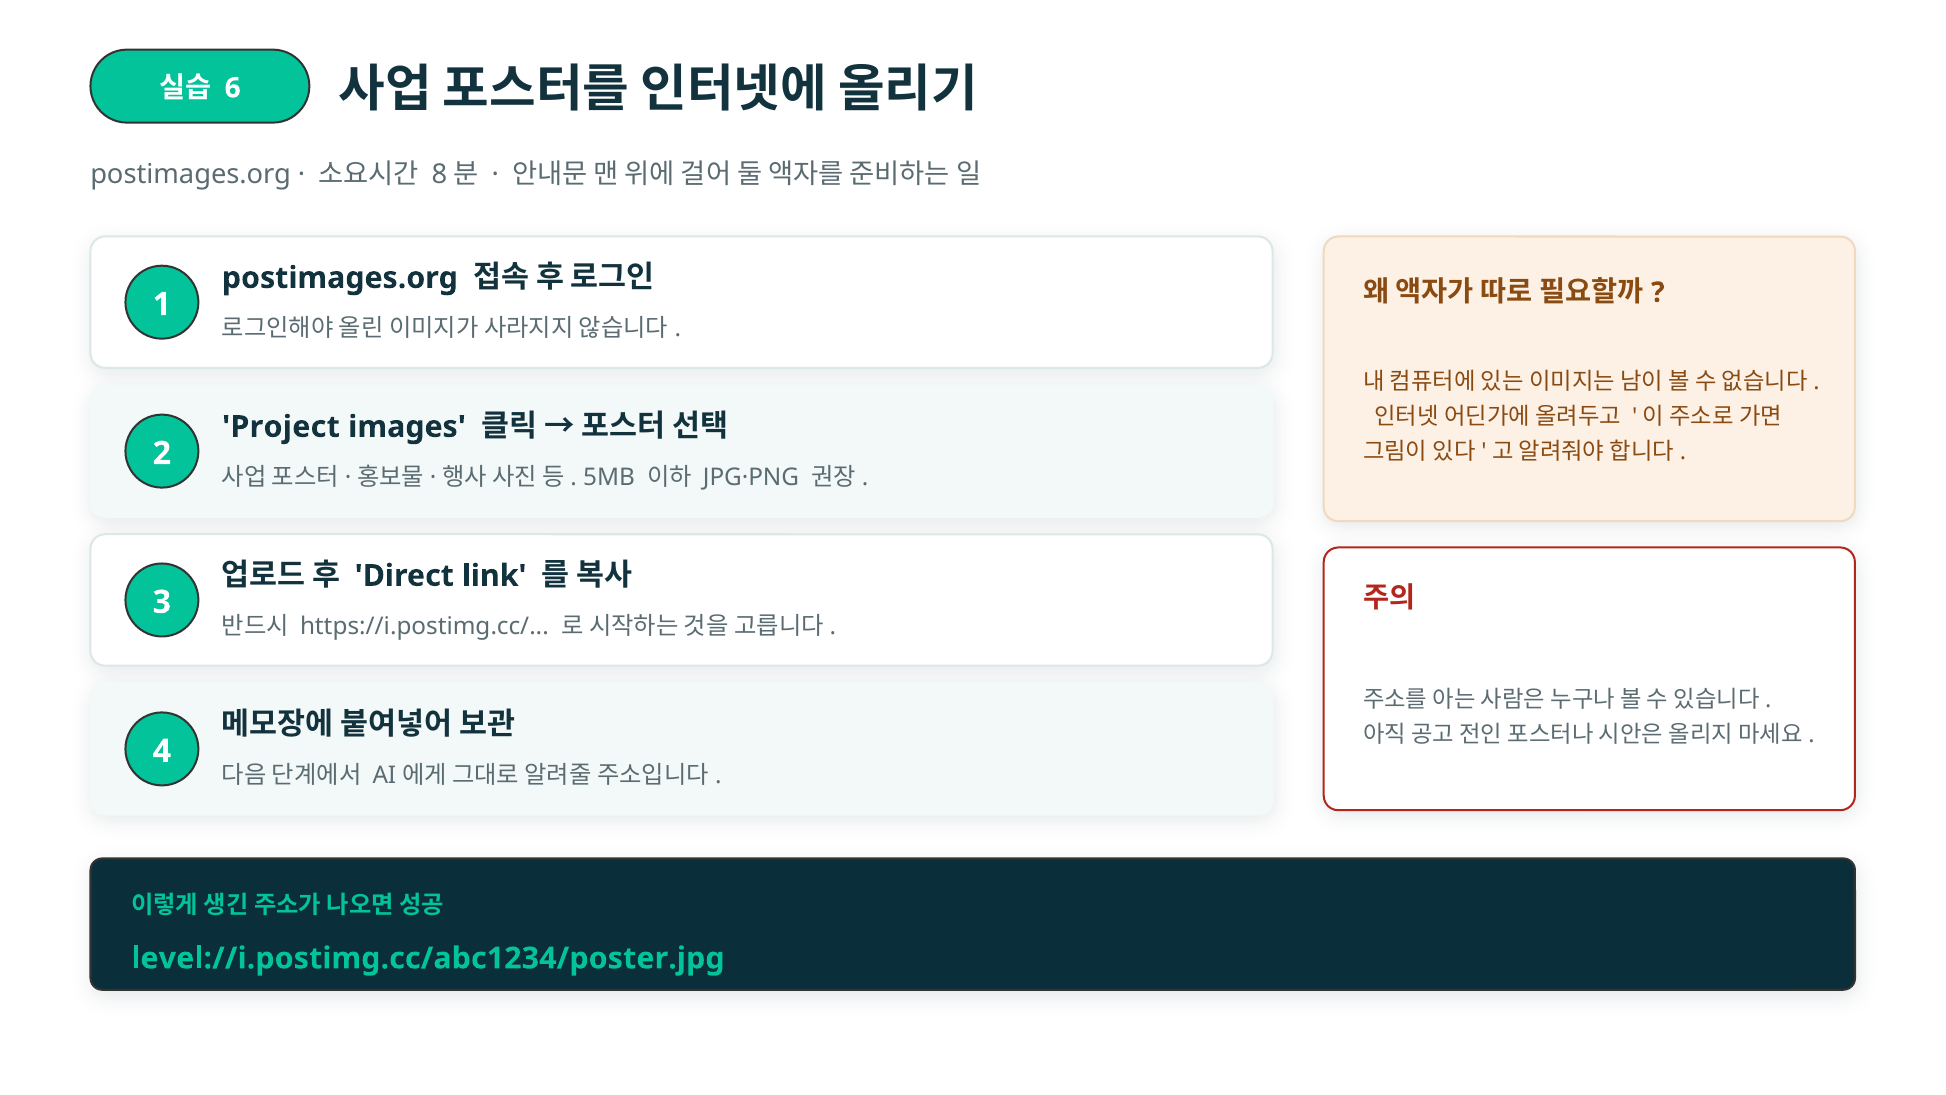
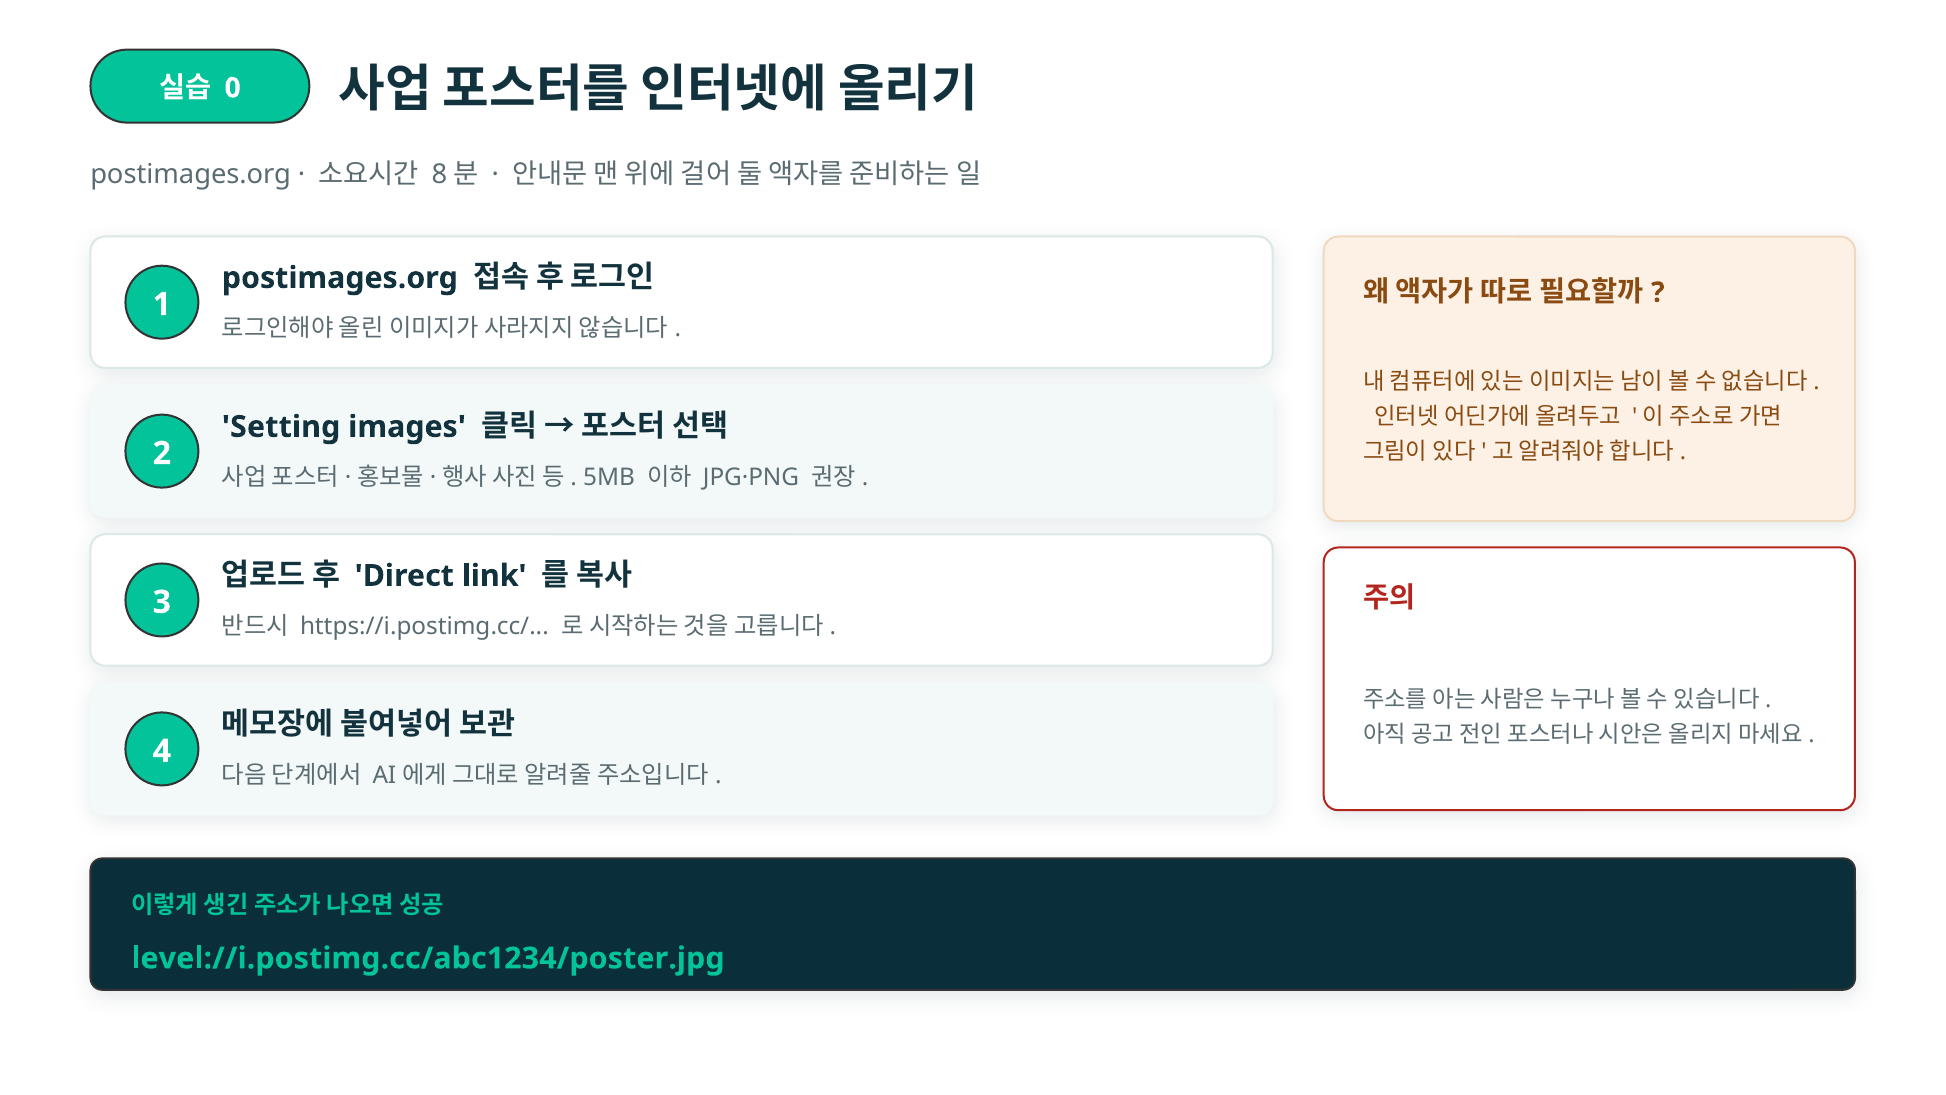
6: 6 -> 0 (233, 88)
Project: Project -> Setting (281, 427)
